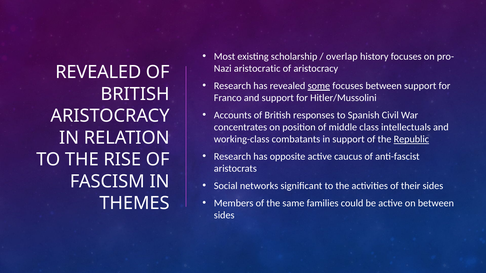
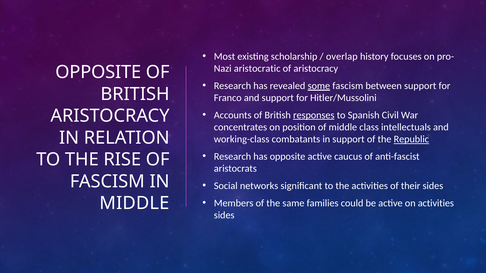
REVEALED: REVEALED -> OPPOSITE (98, 72)
some focuses: focuses -> fascism (348, 86)
responses underline: none -> present (314, 115)
on between: between -> activities (436, 203)
THEMES: THEMES -> MIDDLE (134, 204)
